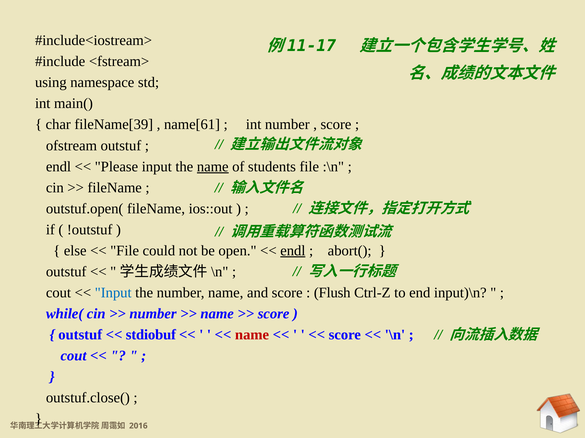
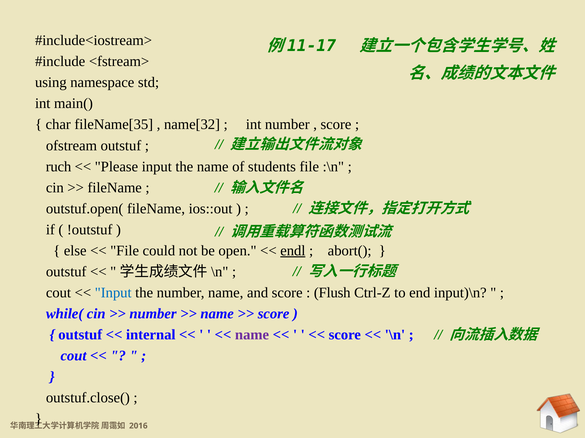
fileName[39: fileName[39 -> fileName[35 (114, 125)
name[61: name[61 -> name[32 (192, 125)
endl: endl -> ruch (59, 167)
name underline: present -> none (213, 167)
stdiobuf: stdiobuf -> internal (151, 335)
name colour: red -> purple (252, 335)
